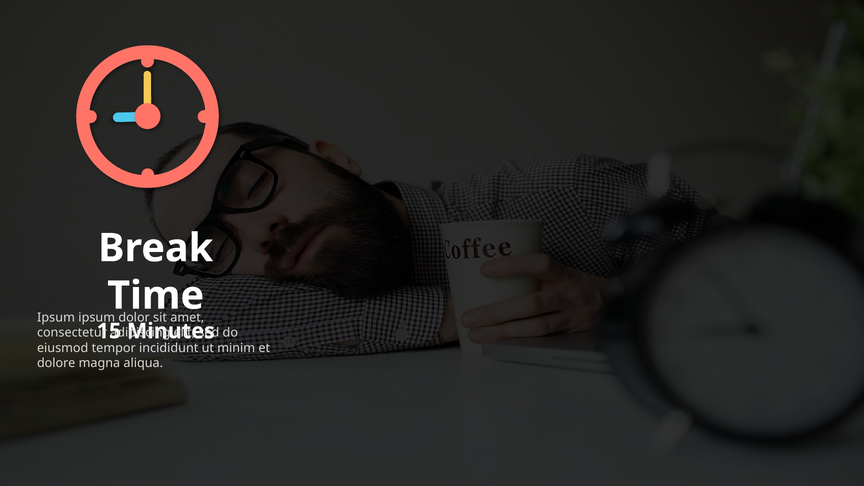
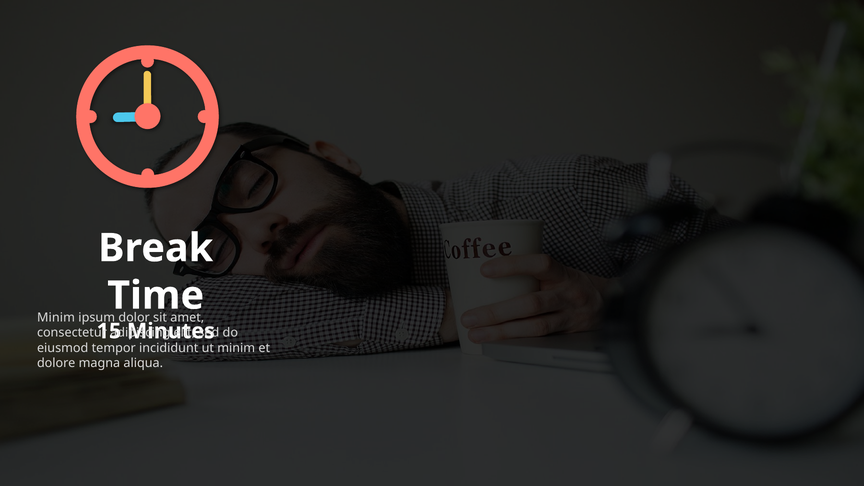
Ipsum: Ipsum -> Minim (56, 318)
